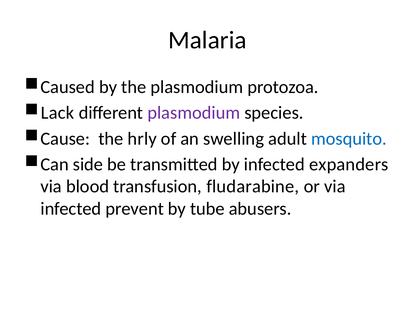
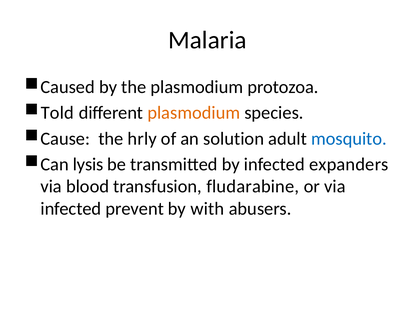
Lack: Lack -> Told (57, 113)
plasmodium colour: purple -> orange (194, 113)
swelling: swelling -> solution (234, 139)
side: side -> lysis (88, 165)
tube: tube -> with (207, 209)
